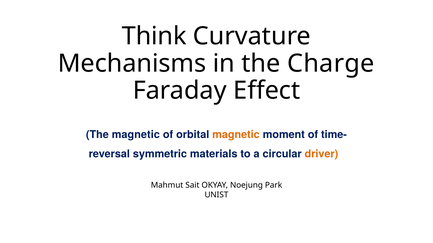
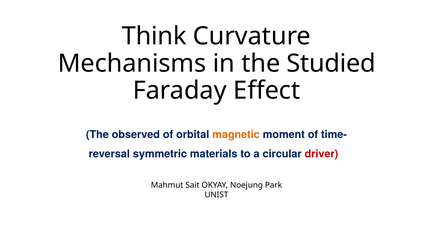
Charge: Charge -> Studied (331, 64)
The magnetic: magnetic -> observed (136, 135)
driver colour: orange -> red (321, 154)
